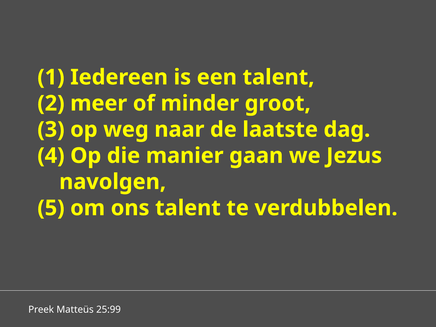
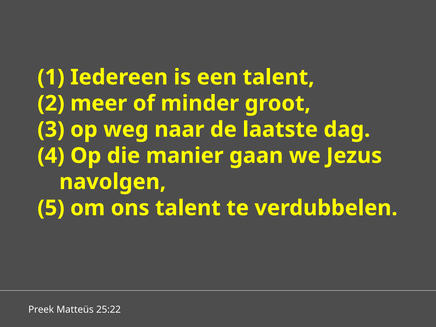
25:99: 25:99 -> 25:22 (109, 309)
